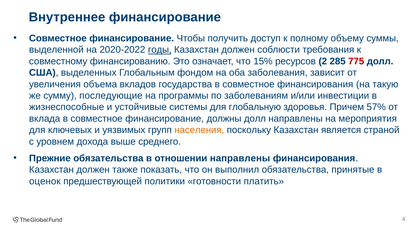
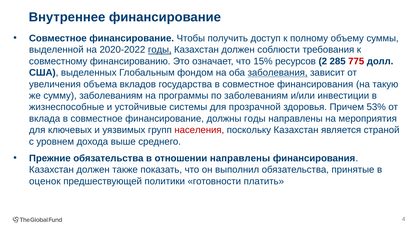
заболевания underline: none -> present (278, 73)
сумму последующие: последующие -> заболеваниям (111, 96)
глобальную: глобальную -> прозрачной (255, 107)
57%: 57% -> 53% (376, 107)
должны долл: долл -> годы (255, 119)
населения colour: orange -> red (199, 130)
